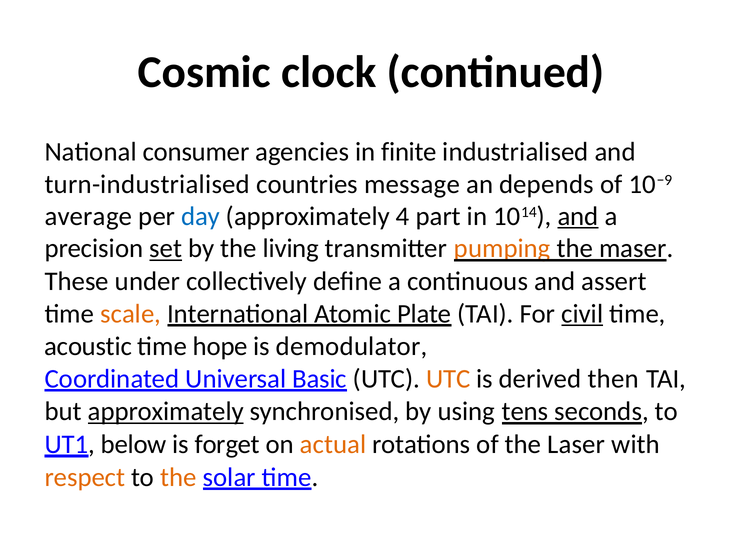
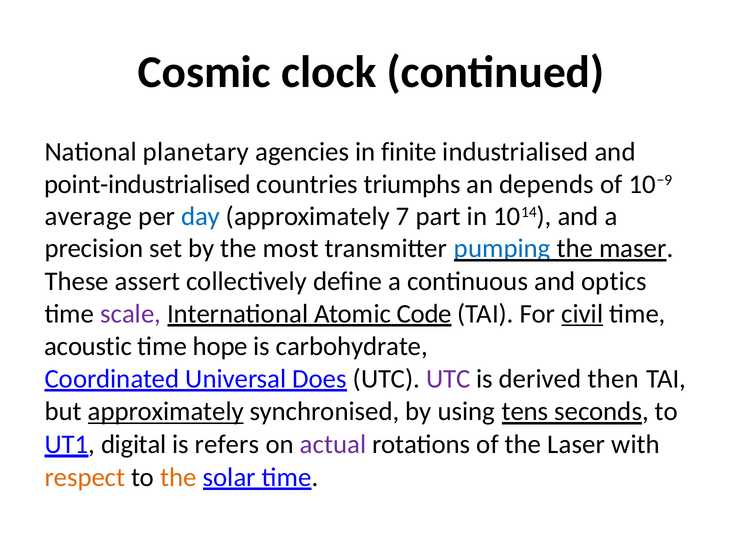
consumer: consumer -> planetary (196, 152)
turn-industrialised: turn-industrialised -> point-industrialised (148, 184)
message: message -> triumphs (412, 184)
4: 4 -> 7 (403, 216)
and underline: present -> none (578, 216)
set underline: present -> none (166, 248)
living: living -> most (291, 248)
pumping colour: orange -> blue (502, 248)
under: under -> assert (148, 281)
assert: assert -> optics (614, 281)
scale colour: orange -> purple (131, 313)
Plate: Plate -> Code (424, 313)
demodulator: demodulator -> carbohydrate (352, 346)
Basic: Basic -> Does (319, 378)
UTC colour: orange -> purple (448, 378)
below: below -> digital (134, 444)
forget: forget -> refers (227, 444)
actual colour: orange -> purple (333, 444)
